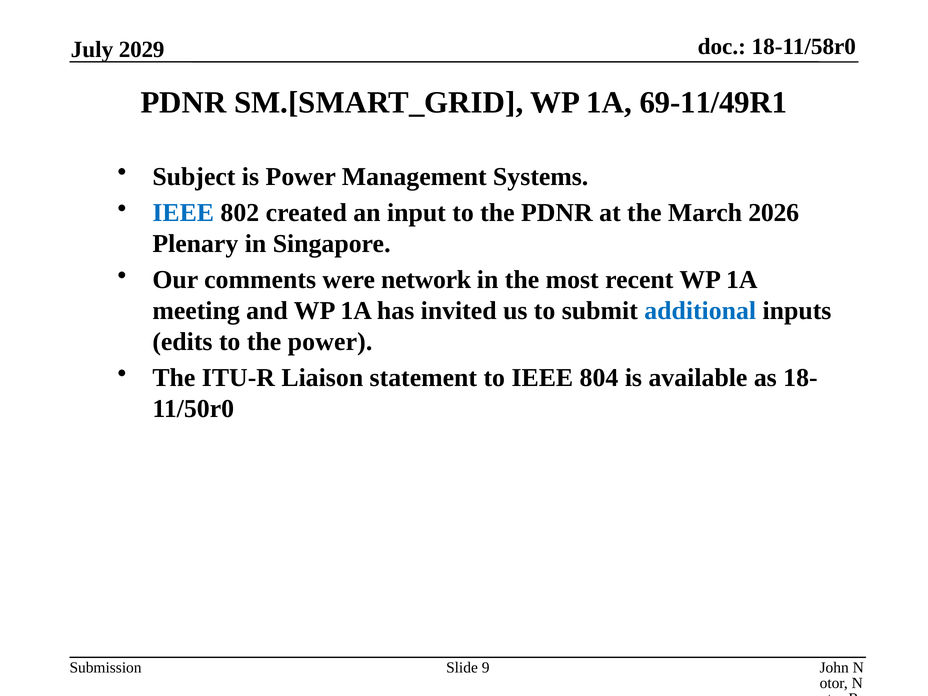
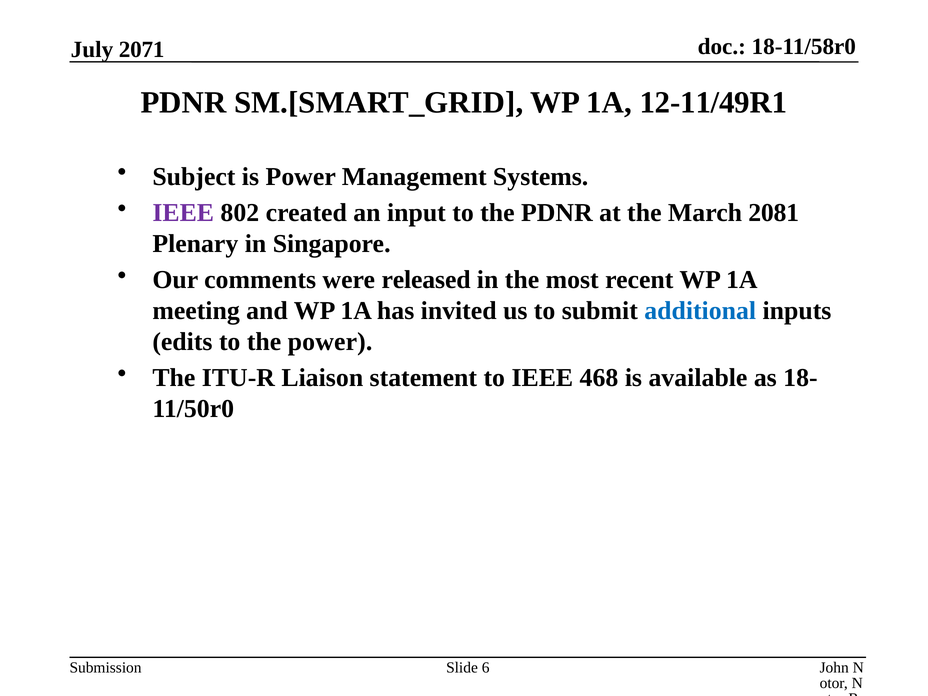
2029: 2029 -> 2071 (142, 50)
69-11/49R1: 69-11/49R1 -> 12-11/49R1 (713, 103)
IEEE colour: blue -> purple (183, 213)
2026: 2026 -> 2081 (774, 213)
network: network -> released (426, 280)
804: 804 -> 468 (599, 378)
9: 9 -> 6 (486, 668)
